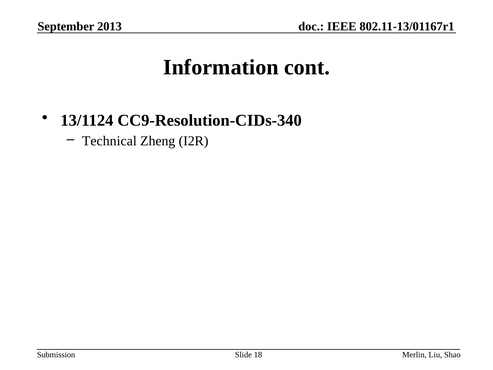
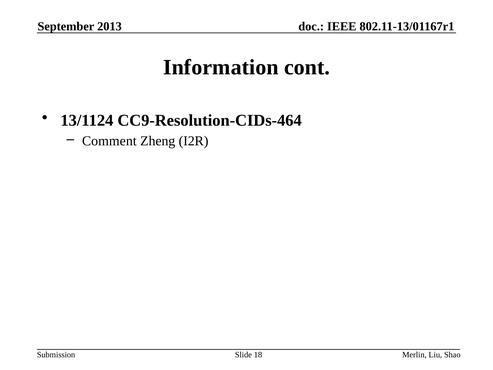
CC9-Resolution-CIDs-340: CC9-Resolution-CIDs-340 -> CC9-Resolution-CIDs-464 (210, 120)
Technical: Technical -> Comment (109, 141)
